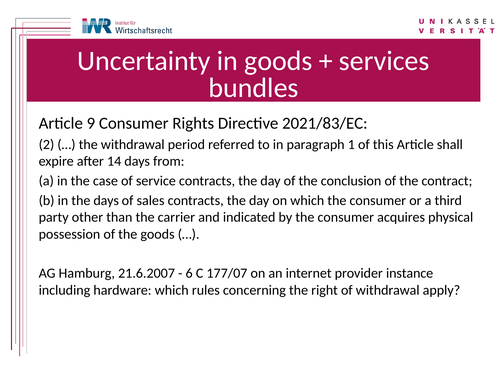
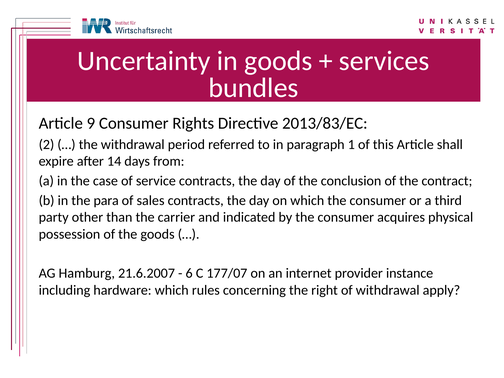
2021/83/EC: 2021/83/EC -> 2013/83/EC (325, 123)
the days: days -> para (106, 200)
